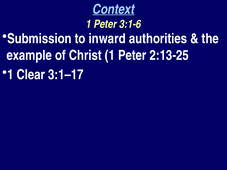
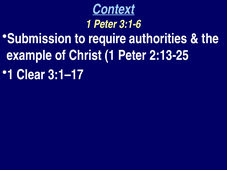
inward: inward -> require (107, 39)
